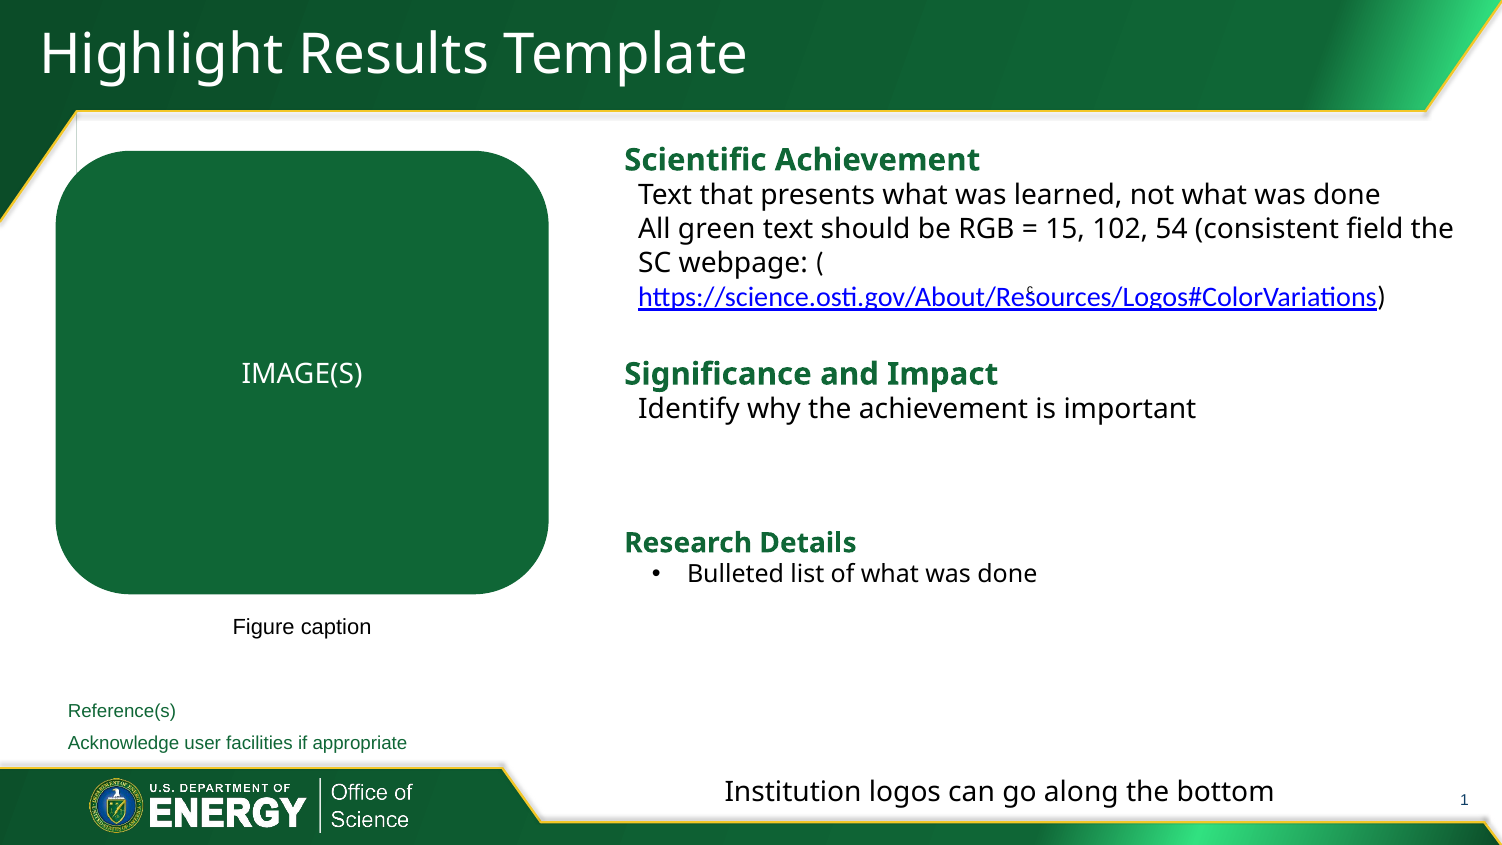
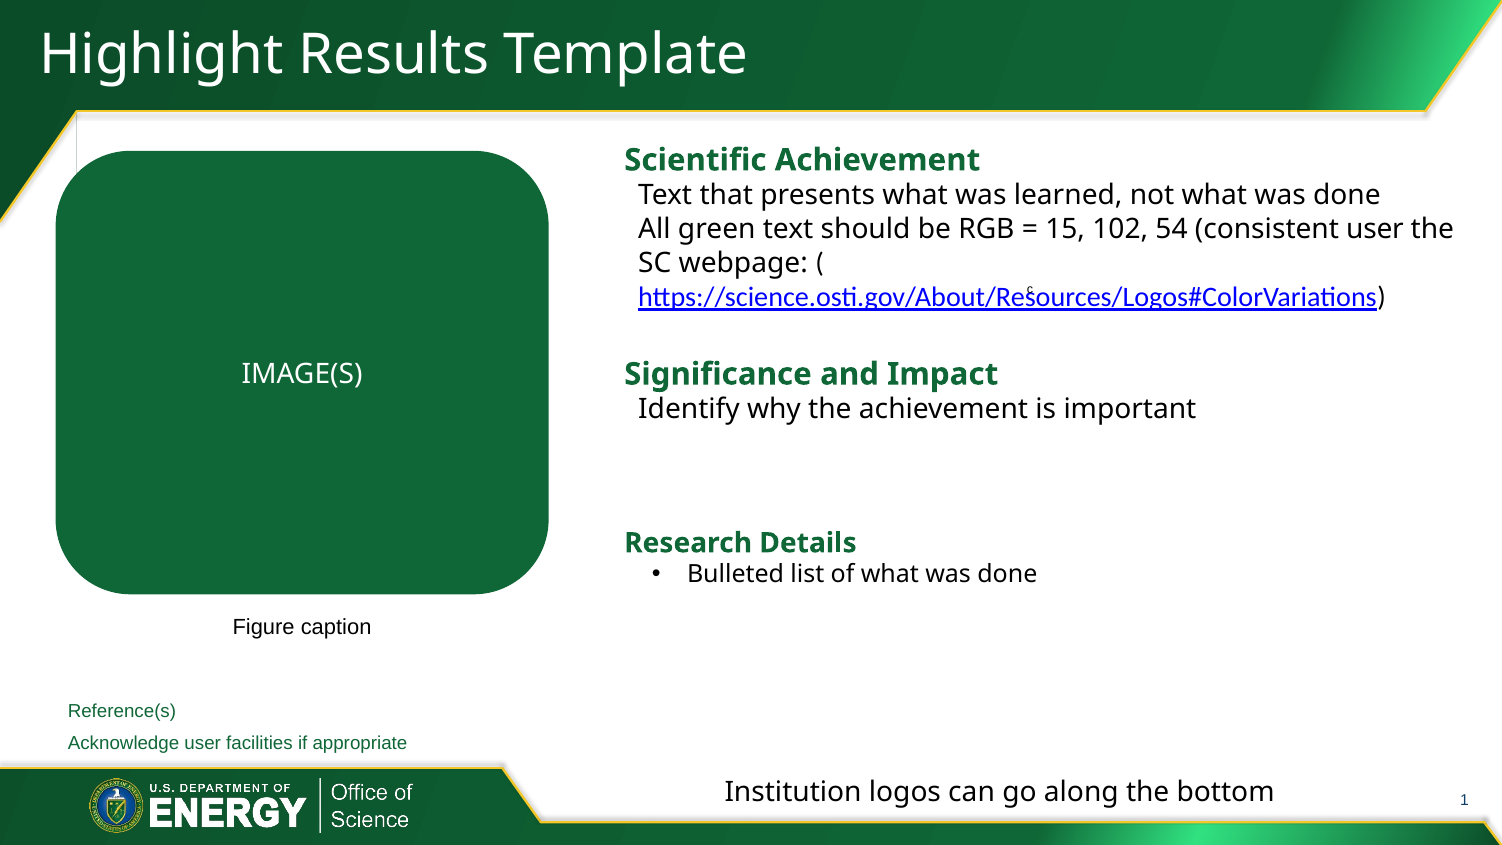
consistent field: field -> user (1375, 229)
